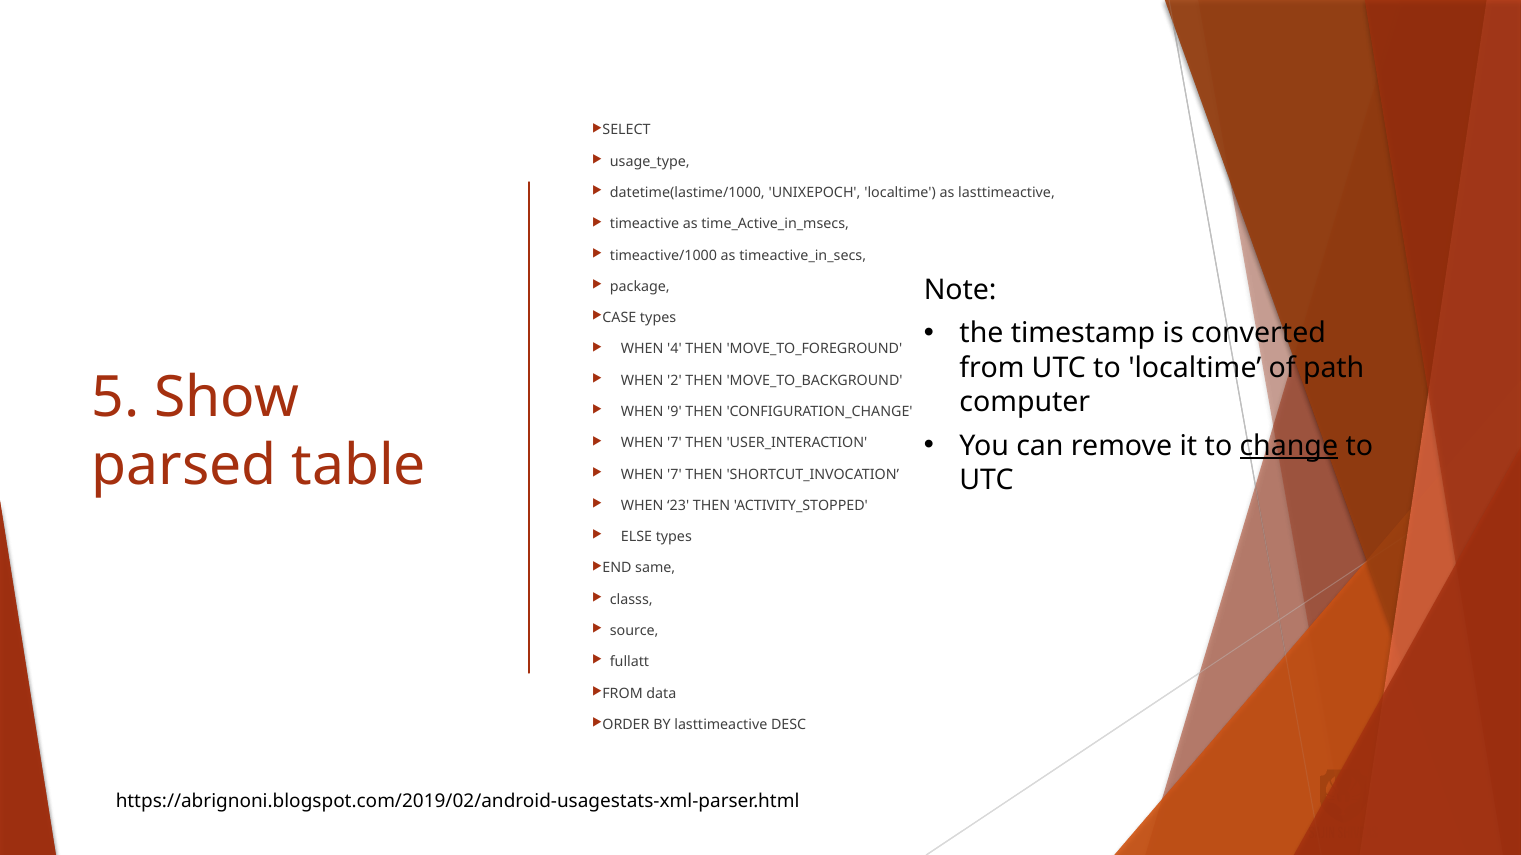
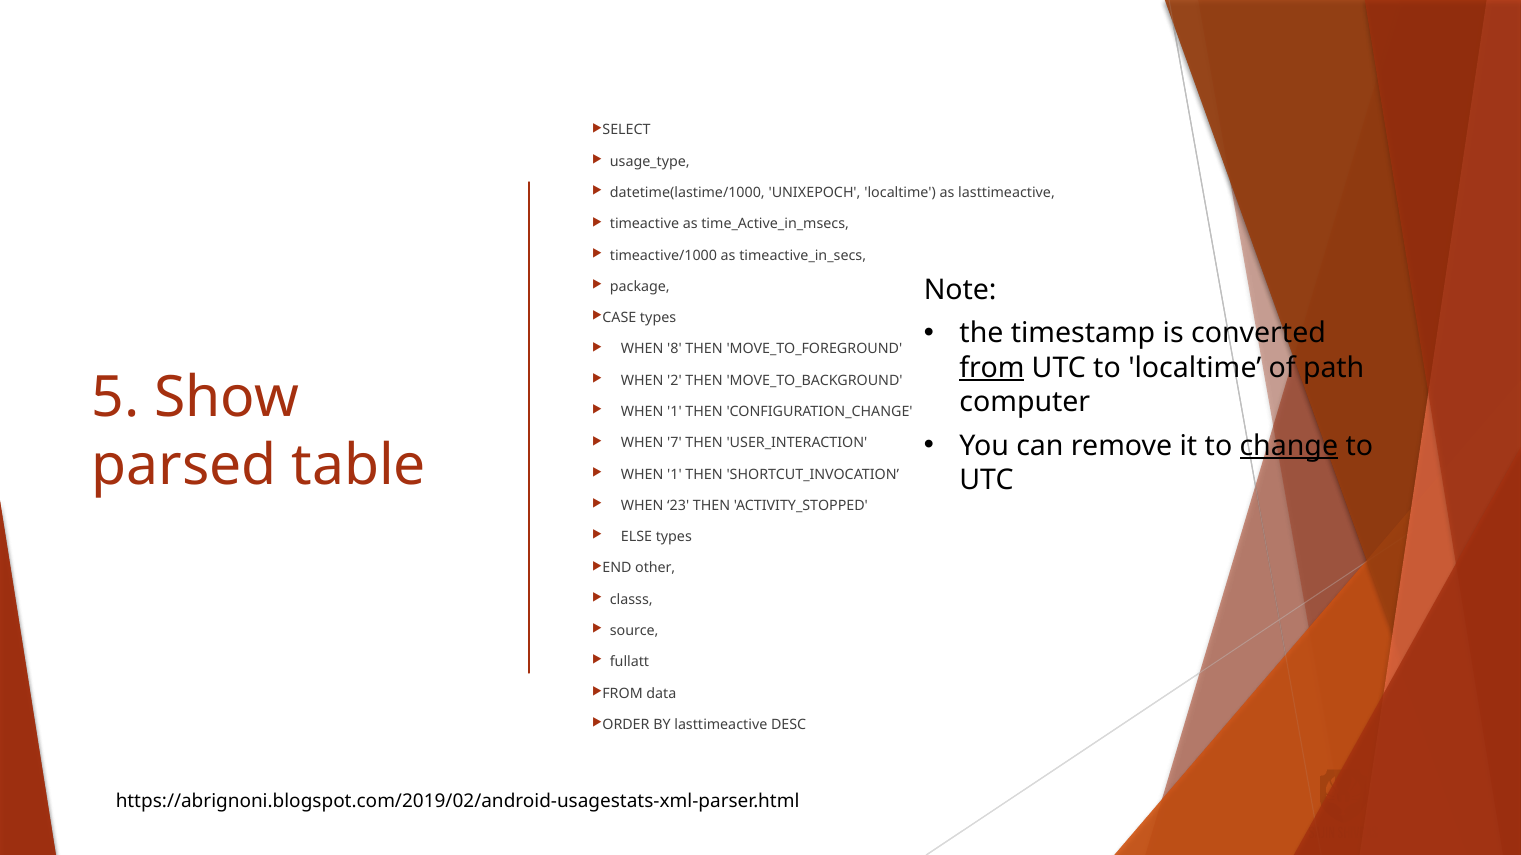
4: 4 -> 8 (674, 349)
from underline: none -> present (992, 368)
9: 9 -> 1 (674, 412)
7: 7 -> 1 (674, 475)
same: same -> other (655, 569)
